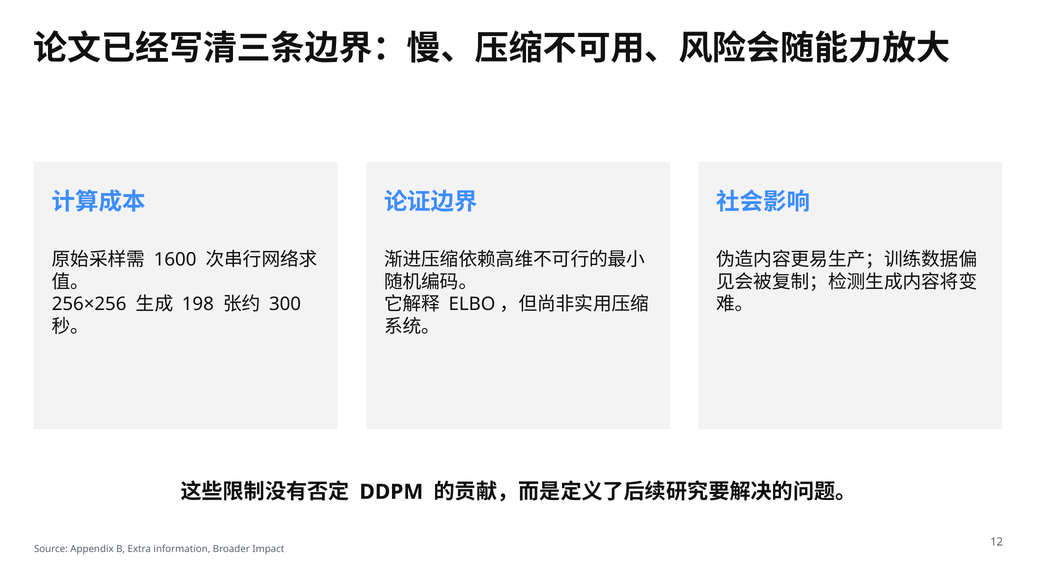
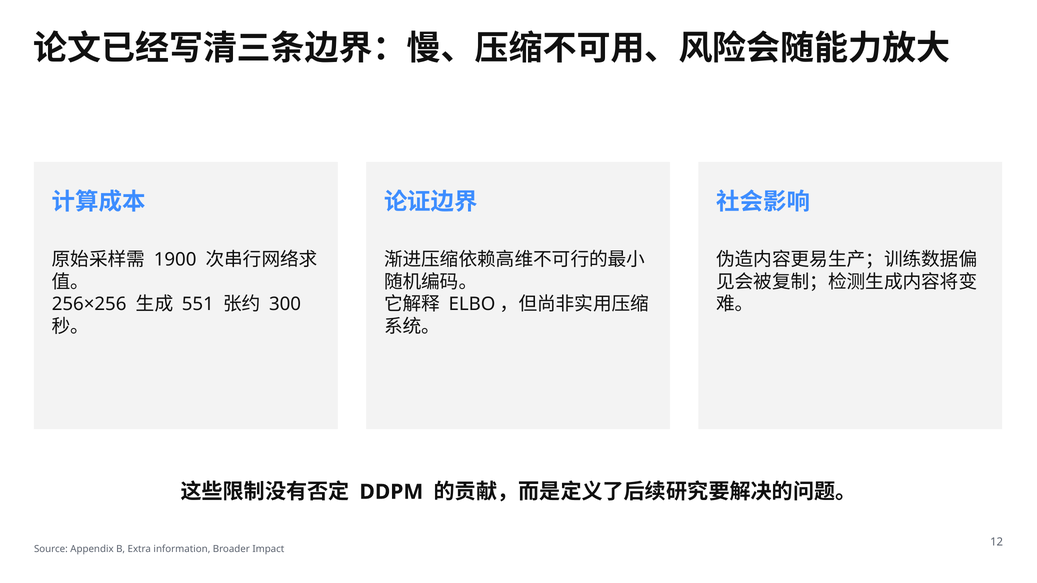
1600: 1600 -> 1900 (175, 260)
198: 198 -> 551 (198, 304)
